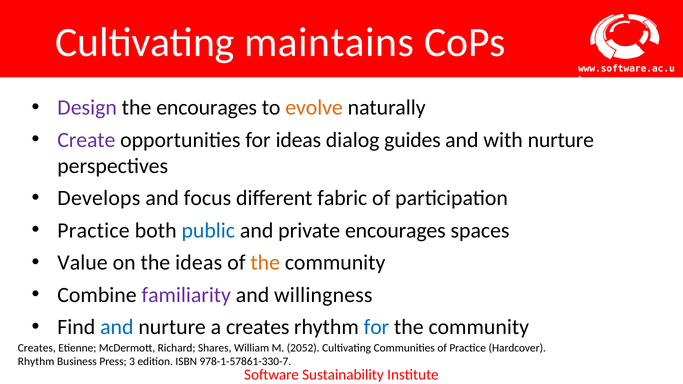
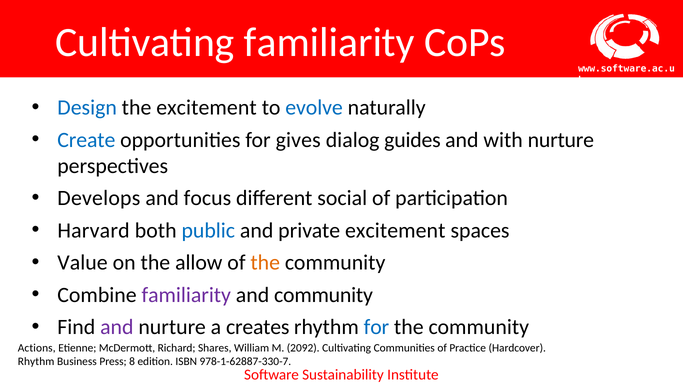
Cultivating maintains: maintains -> familiarity (329, 42)
Design colour: purple -> blue (87, 108)
the encourages: encourages -> excitement (206, 108)
evolve colour: orange -> blue (314, 108)
Create colour: purple -> blue (86, 140)
for ideas: ideas -> gives (298, 140)
fabric: fabric -> social (342, 198)
Practice: Practice -> Harvard (94, 231)
private encourages: encourages -> excitement (395, 231)
the ideas: ideas -> allow (199, 263)
and willingness: willingness -> community (324, 295)
and colour: blue -> purple (117, 327)
Creates: Creates -> Actions (37, 348)
2052: 2052 -> 2092 (303, 348)
3: 3 -> 8 (132, 362)
978-1-57861-330-7: 978-1-57861-330-7 -> 978-1-62887-330-7 (245, 362)
